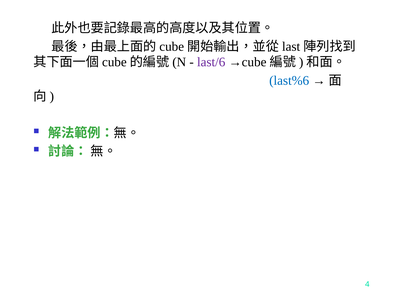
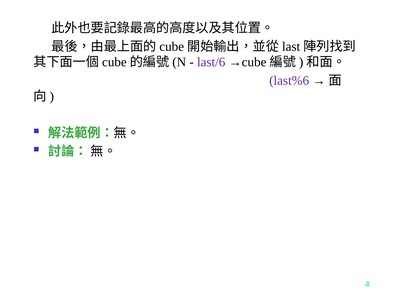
last%6 colour: blue -> purple (289, 80)
